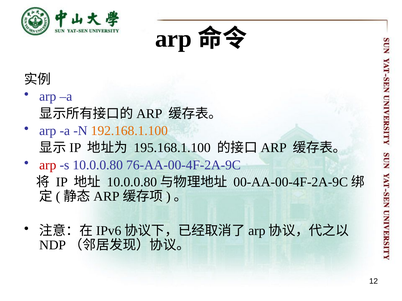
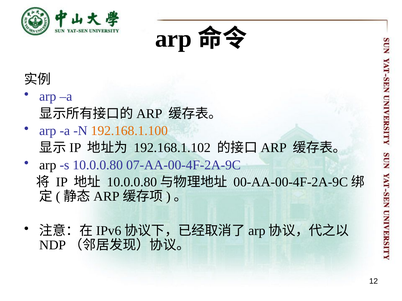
195.168.1.100: 195.168.1.100 -> 192.168.1.102 (172, 148)
arp colour: red -> black (48, 165)
76-AA-00-4F-2A-9C: 76-AA-00-4F-2A-9C -> 07-AA-00-4F-2A-9C (184, 165)
